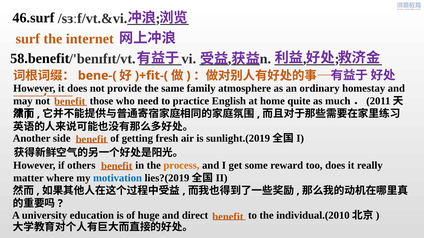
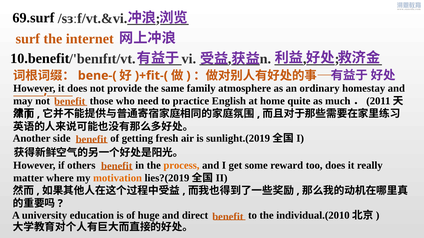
46.surf: 46.surf -> 69.surf (33, 18)
58.benefit: 58.benefit -> 10.benefit (40, 59)
motivation colour: blue -> orange (118, 178)
